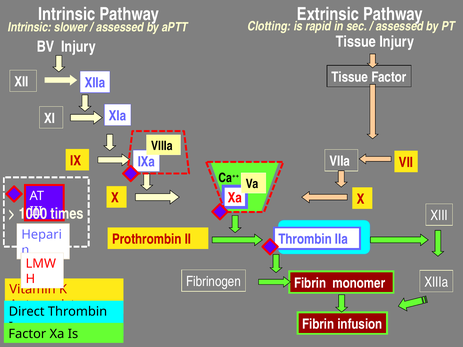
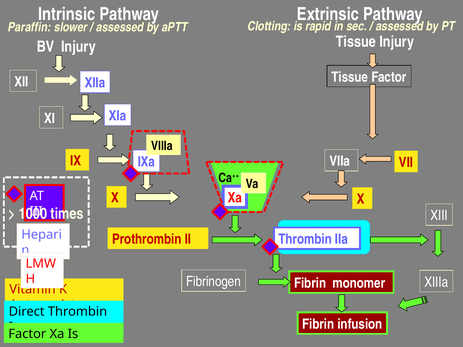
Intrinsic: Intrinsic -> Paraffin (29, 27)
